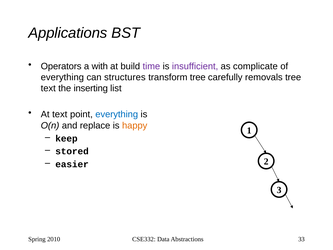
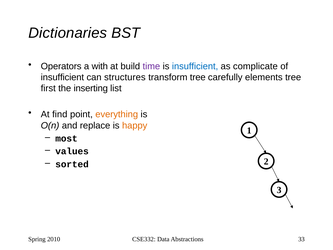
Applications: Applications -> Dictionaries (68, 33)
insufficient colour: purple -> blue (195, 66)
everything: everything -> insufficient (62, 77)
removals: removals -> elements (264, 77)
text: text -> first (48, 88)
At text: text -> find (60, 114)
everything colour: blue -> orange (117, 114)
keep: keep -> most (66, 138)
stored: stored -> values (72, 151)
easier: easier -> sorted (72, 164)
